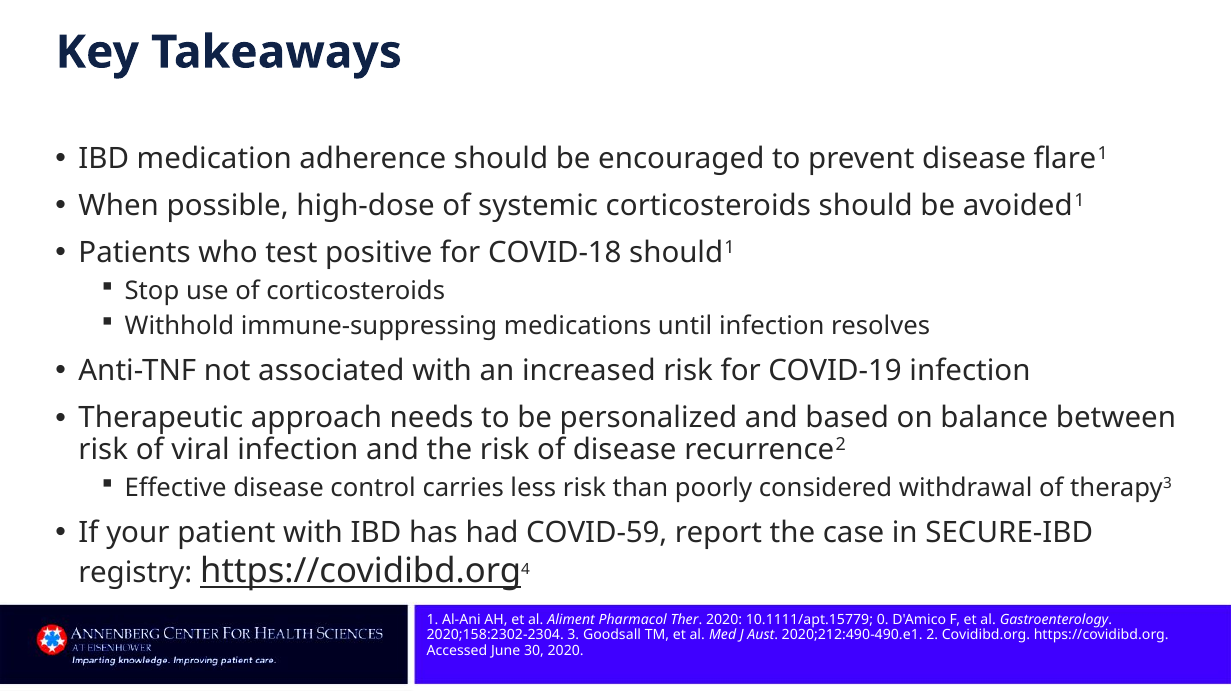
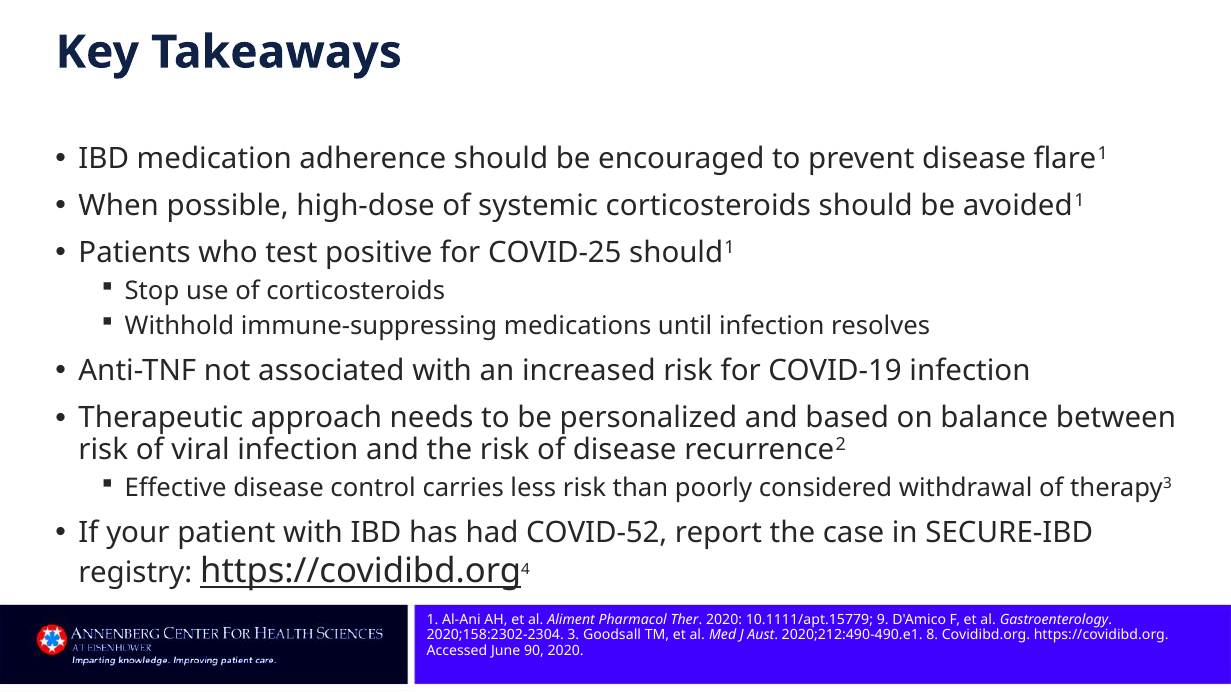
COVID-18: COVID-18 -> COVID-25 (555, 253)
COVID-59: COVID-59 -> COVID-52 (597, 533)
0: 0 -> 9 (883, 620)
2: 2 -> 8 (932, 636)
30: 30 -> 90 (534, 651)
